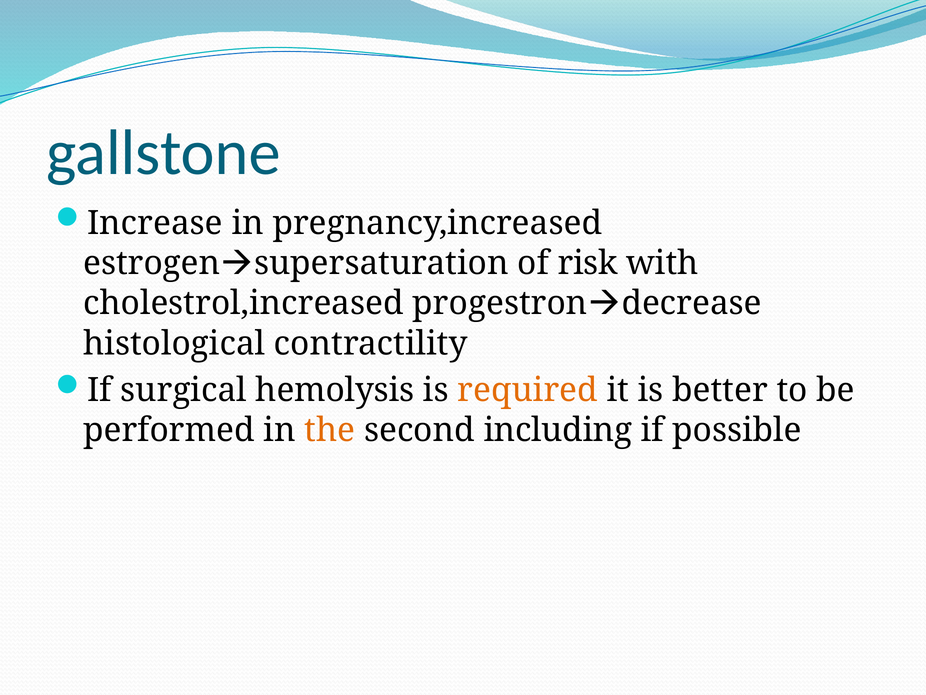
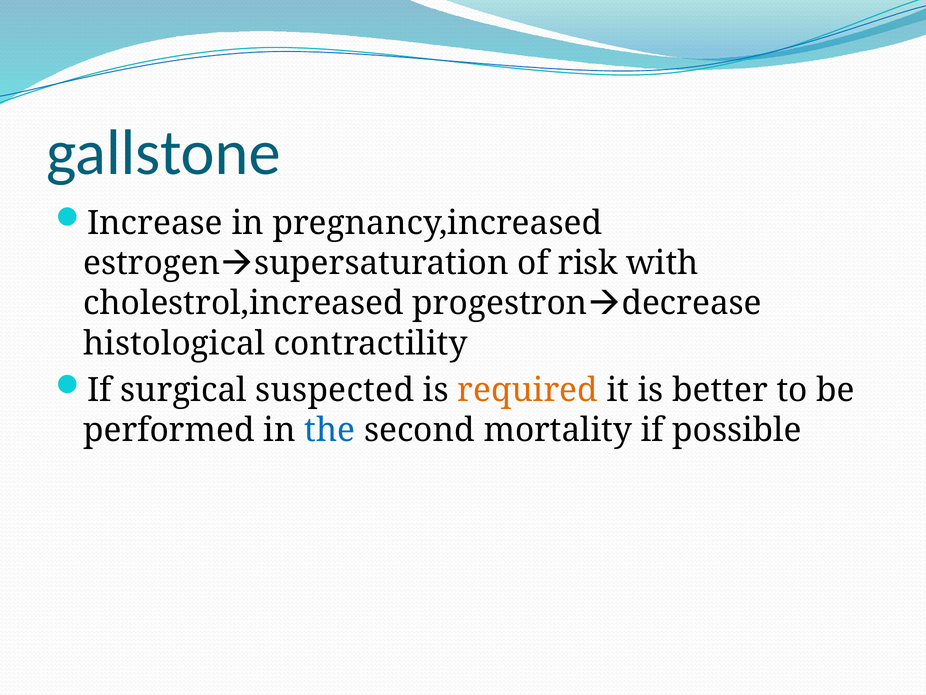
hemolysis: hemolysis -> suspected (335, 390)
the colour: orange -> blue (330, 430)
including: including -> mortality (558, 430)
